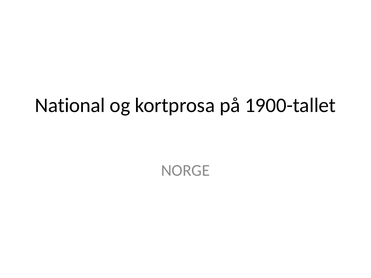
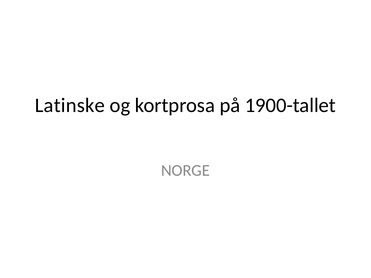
National: National -> Latinske (70, 105)
